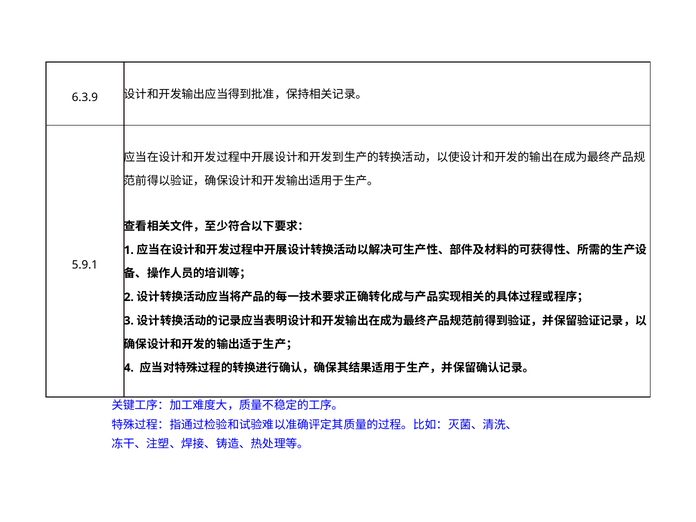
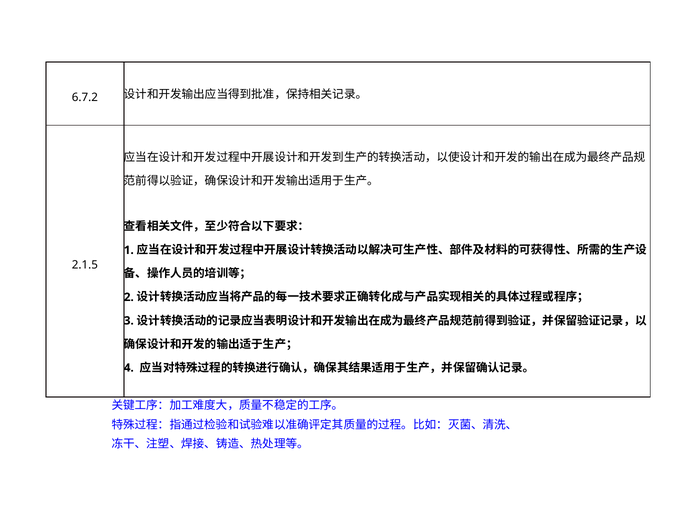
6.3.9: 6.3.9 -> 6.7.2 (85, 97)
5.9.1: 5.9.1 -> 2.1.5 (85, 265)
